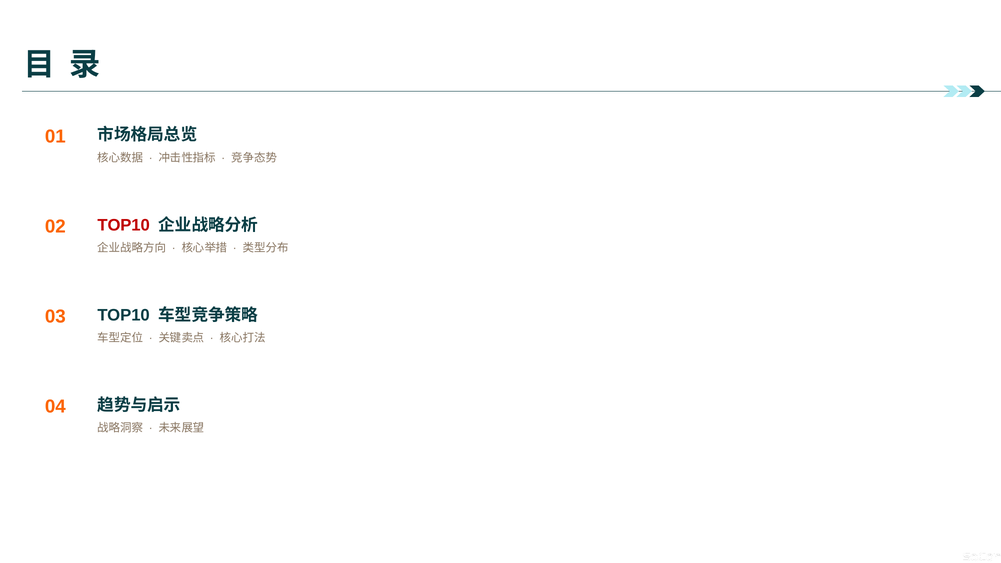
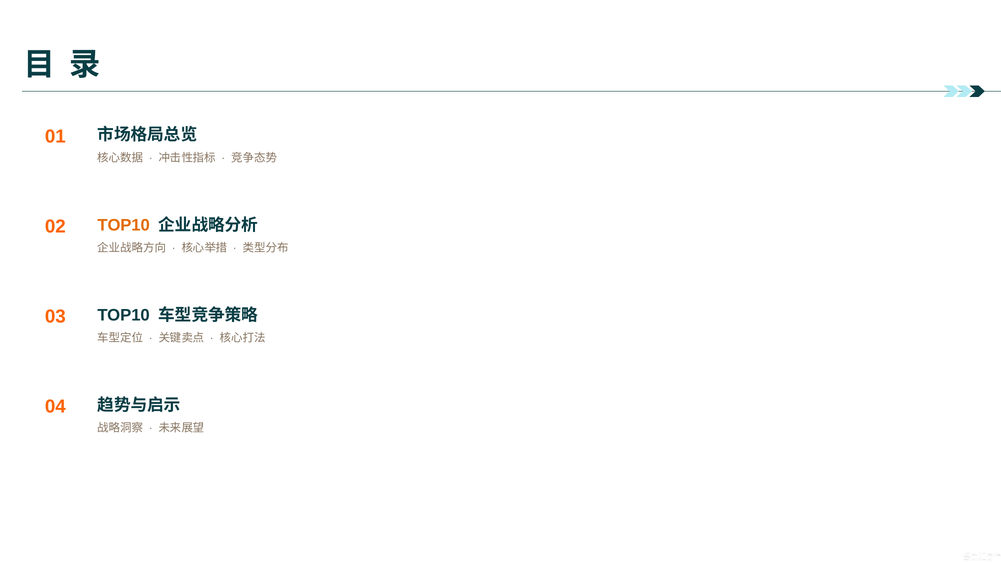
TOP10 colour: red -> orange (124, 225)
